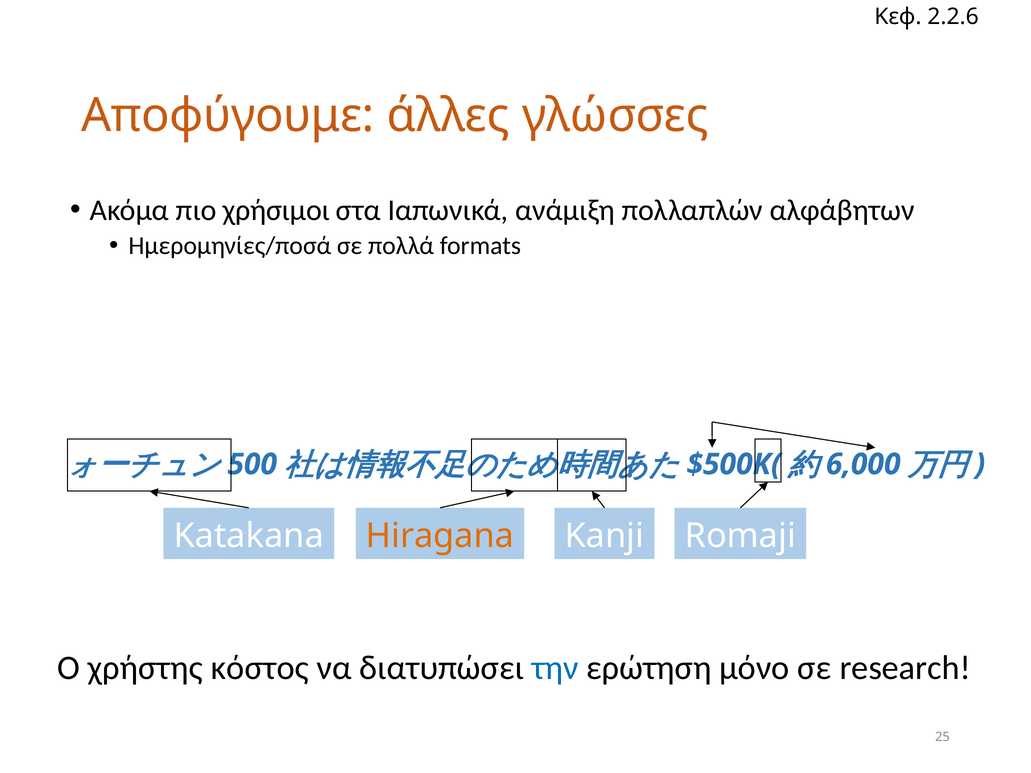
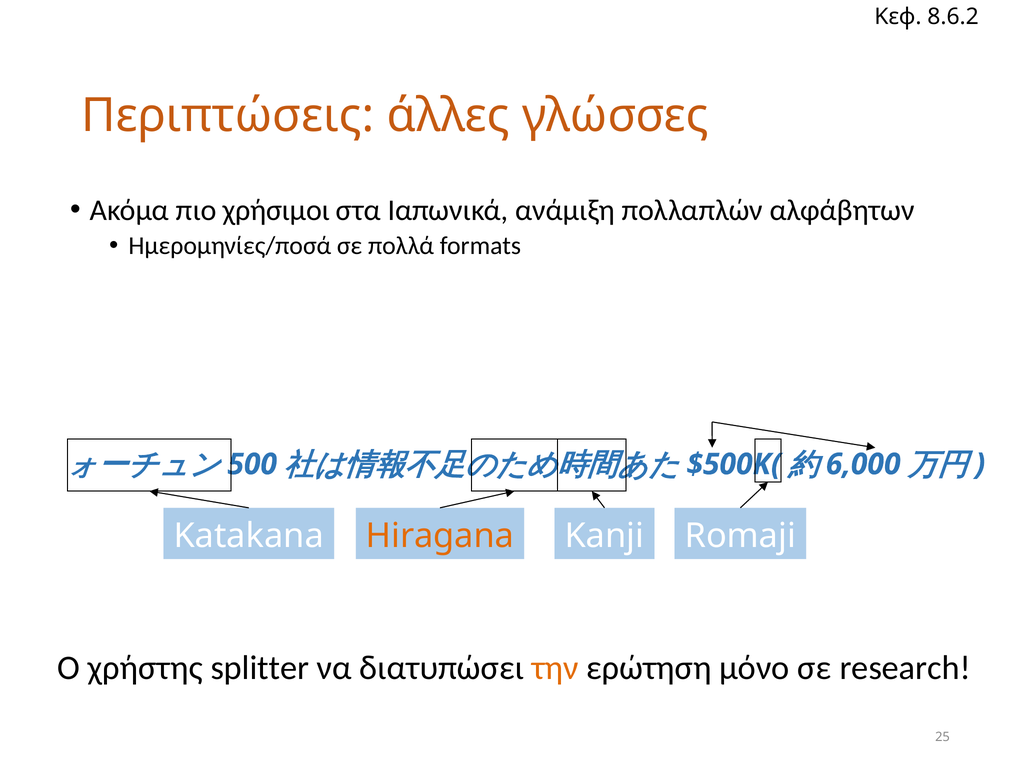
2.2.6: 2.2.6 -> 8.6.2 (953, 17)
Αποφύγουμε: Αποφύγουμε -> Περιπτώσεις (228, 116)
κόστος: κόστος -> splitter (260, 668)
την colour: blue -> orange (555, 668)
